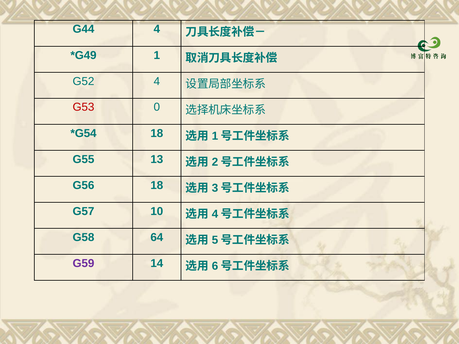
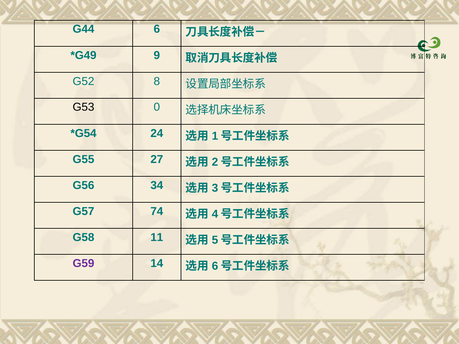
G44 4: 4 -> 6 (157, 29)
1: 1 -> 9 (157, 55)
G52 4: 4 -> 8 (157, 81)
G53 colour: red -> black (84, 107)
18: 18 -> 24 (157, 133)
13: 13 -> 27 (157, 159)
G56 18: 18 -> 34 (157, 185)
10: 10 -> 74 (157, 211)
64: 64 -> 11 (157, 237)
